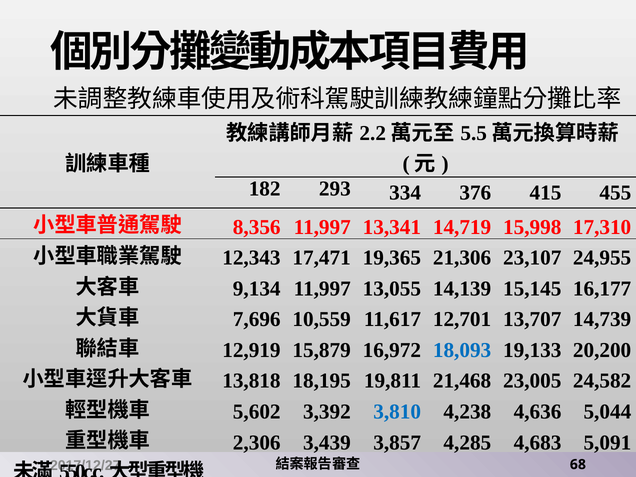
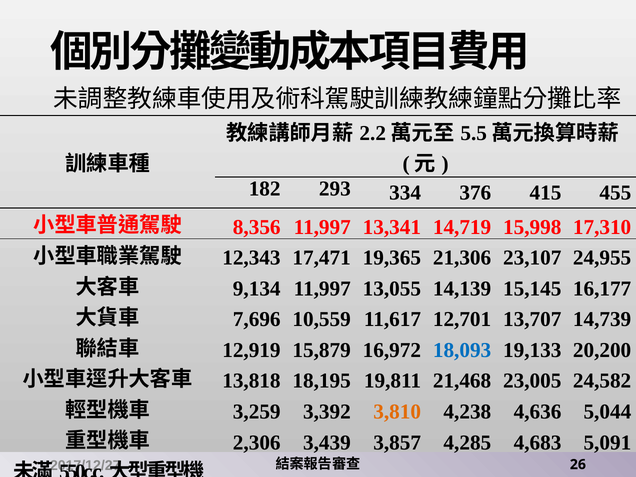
5,602: 5,602 -> 3,259 (257, 412)
3,810 colour: blue -> orange (397, 412)
68: 68 -> 26 (578, 464)
